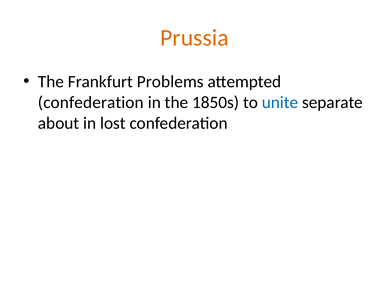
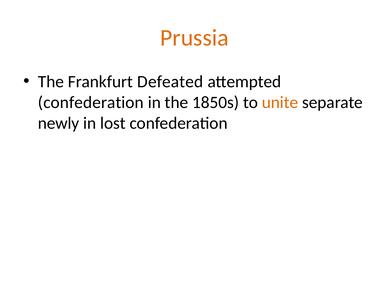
Problems: Problems -> Defeated (170, 82)
unite colour: blue -> orange (280, 102)
about: about -> newly (59, 123)
